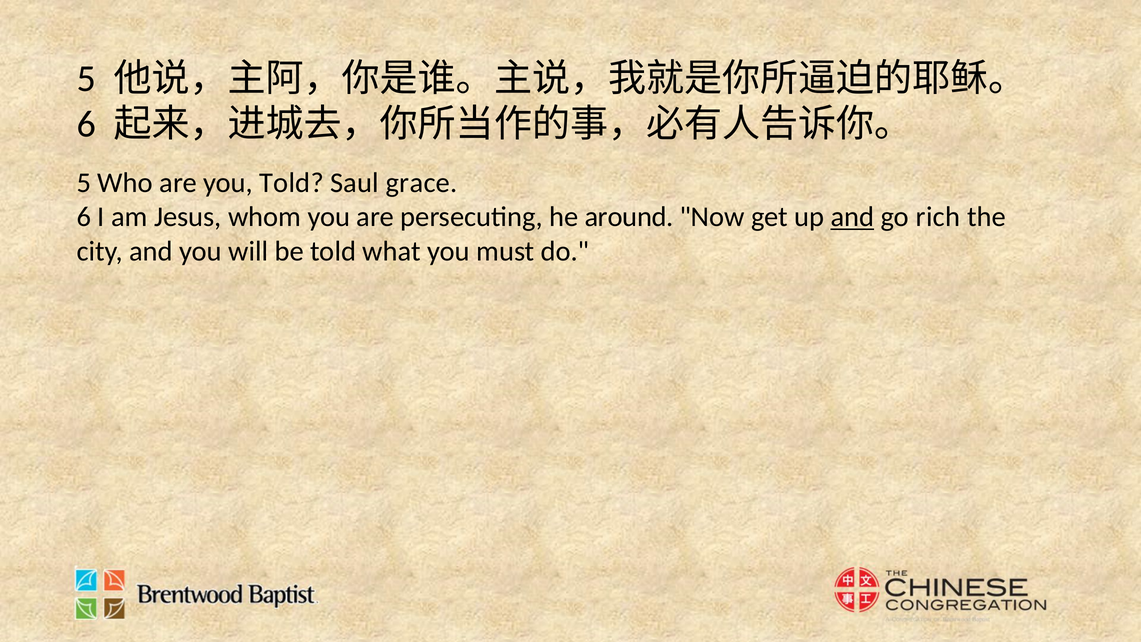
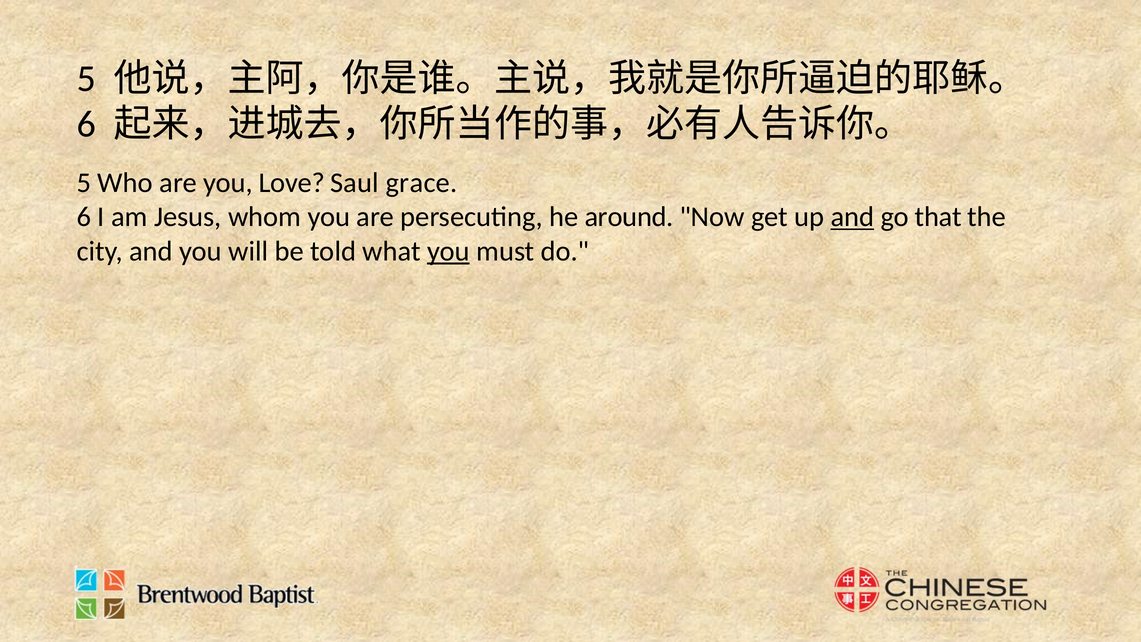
you Told: Told -> Love (292, 183)
rich: rich -> that (938, 217)
you underline: none -> present (449, 251)
